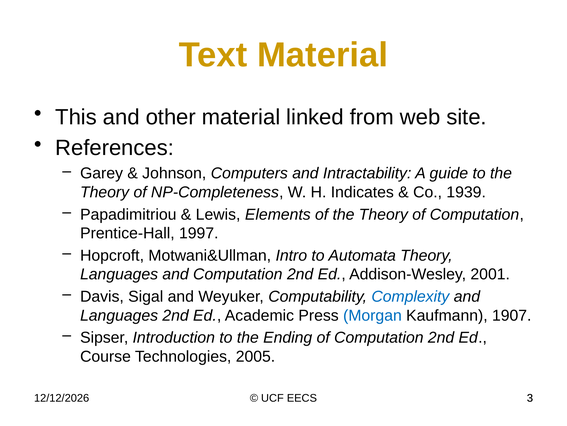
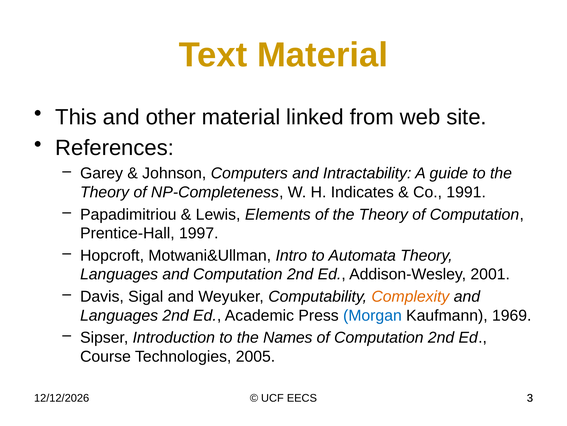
1939: 1939 -> 1991 (466, 192)
Complexity colour: blue -> orange (410, 296)
1907: 1907 -> 1969 (512, 315)
Ending: Ending -> Names (288, 337)
